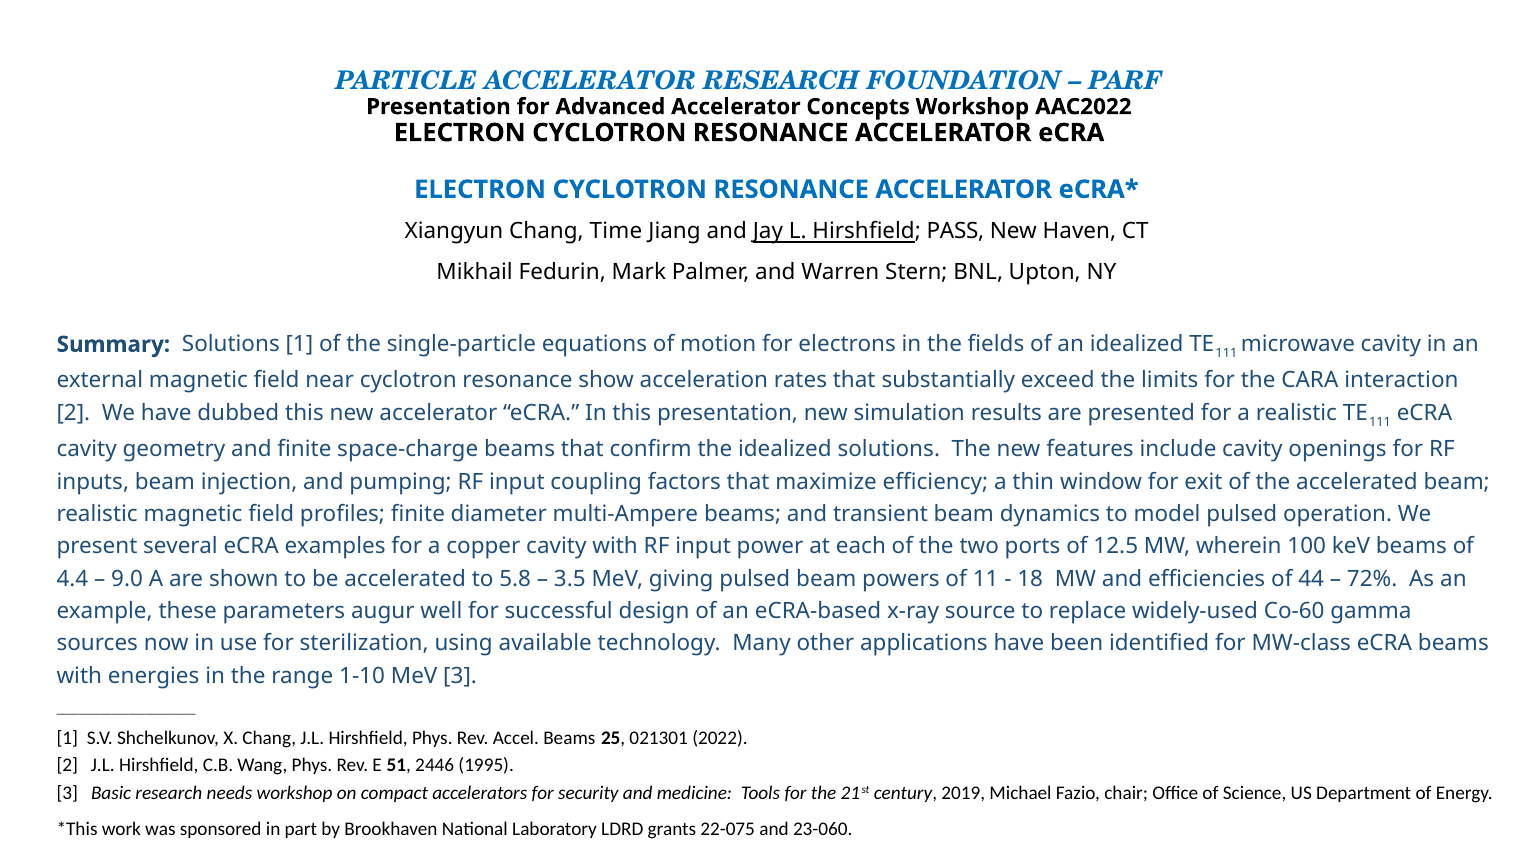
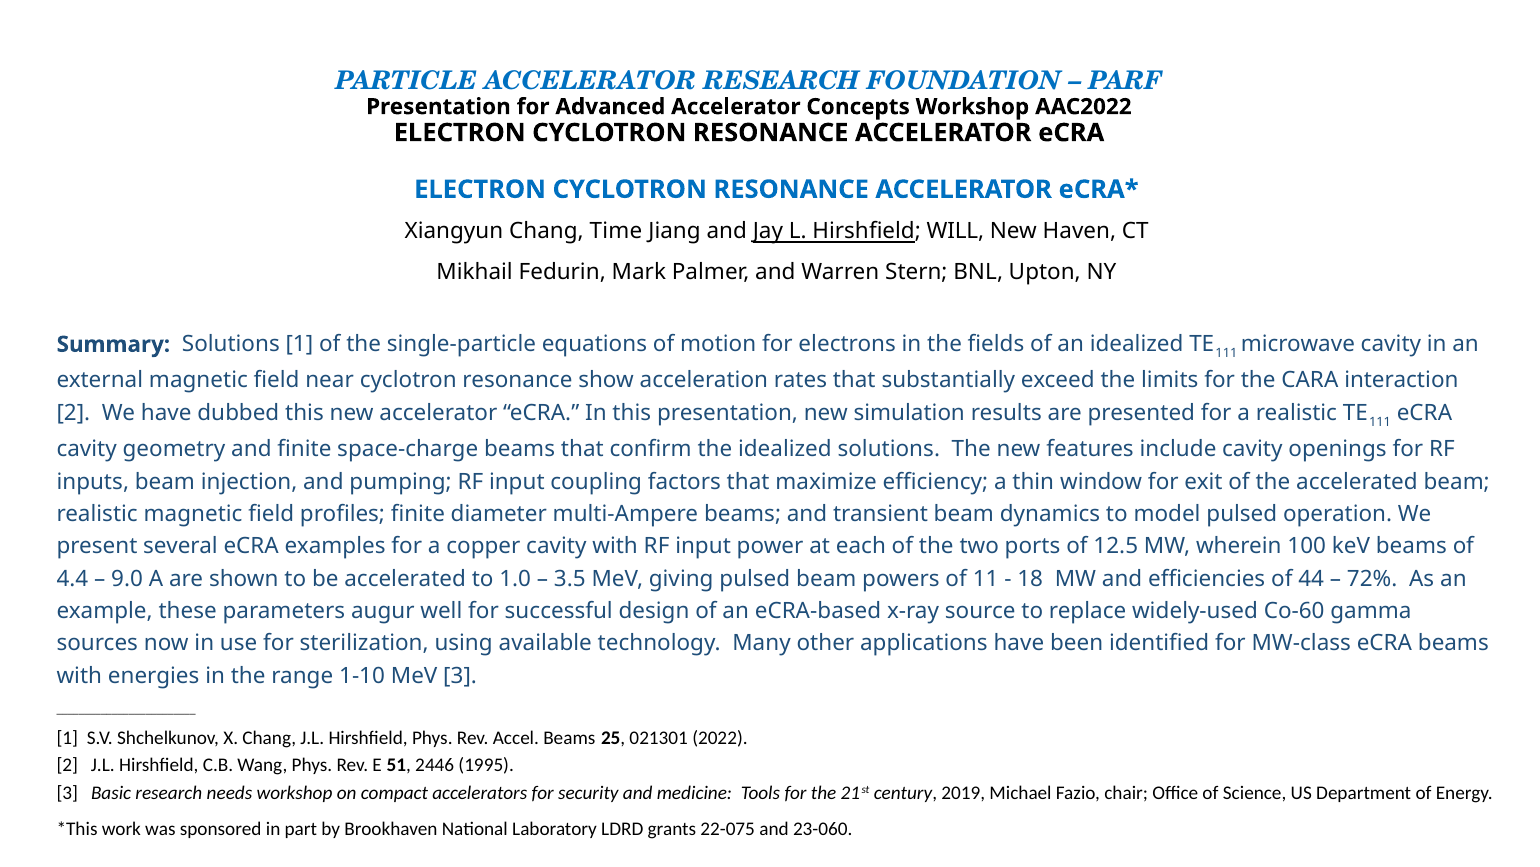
PASS: PASS -> WILL (955, 231)
5.8: 5.8 -> 1.0 (515, 578)
